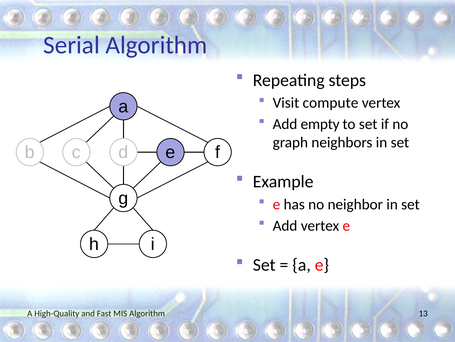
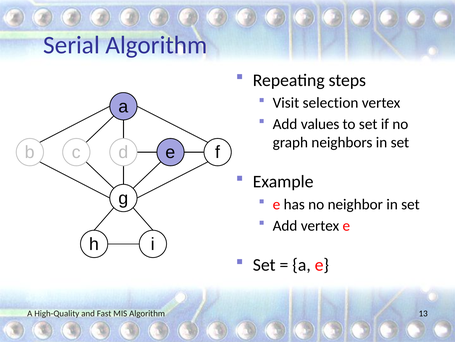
compute: compute -> selection (331, 103)
empty: empty -> values (320, 124)
